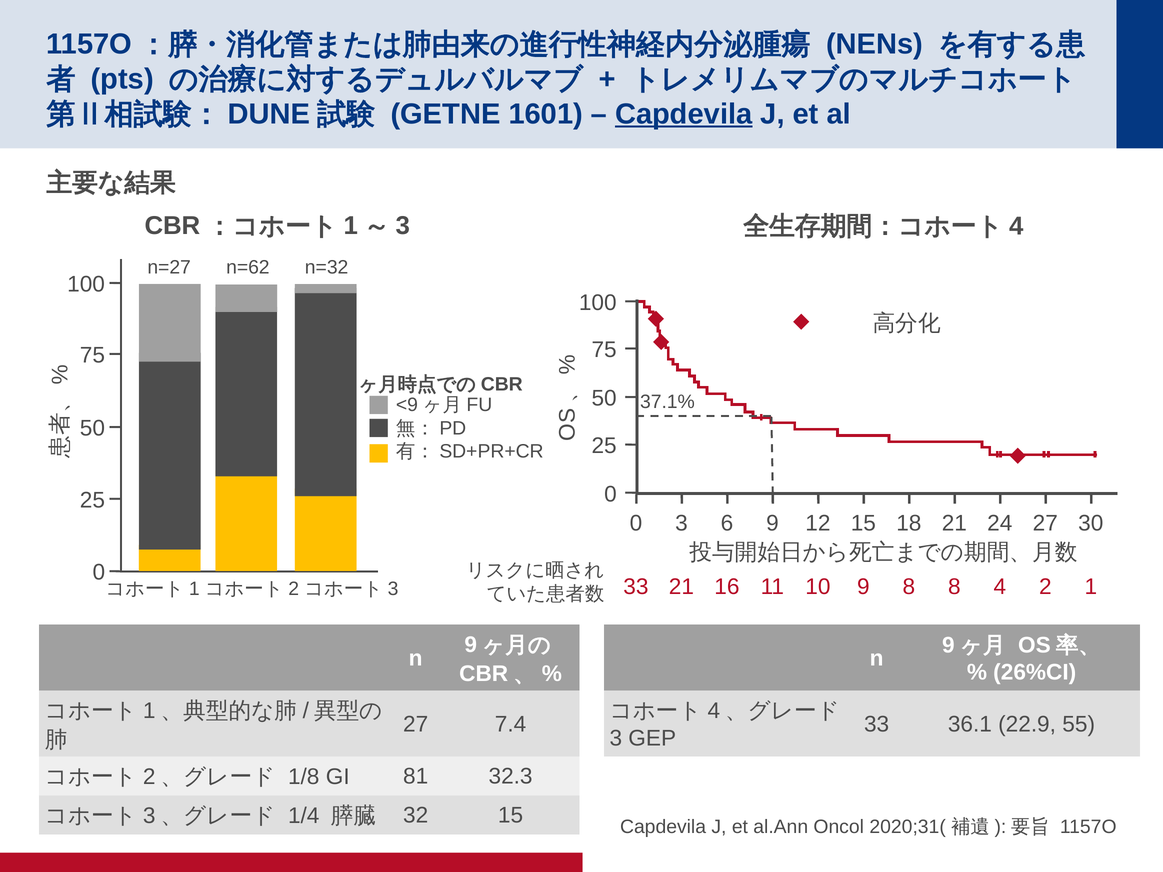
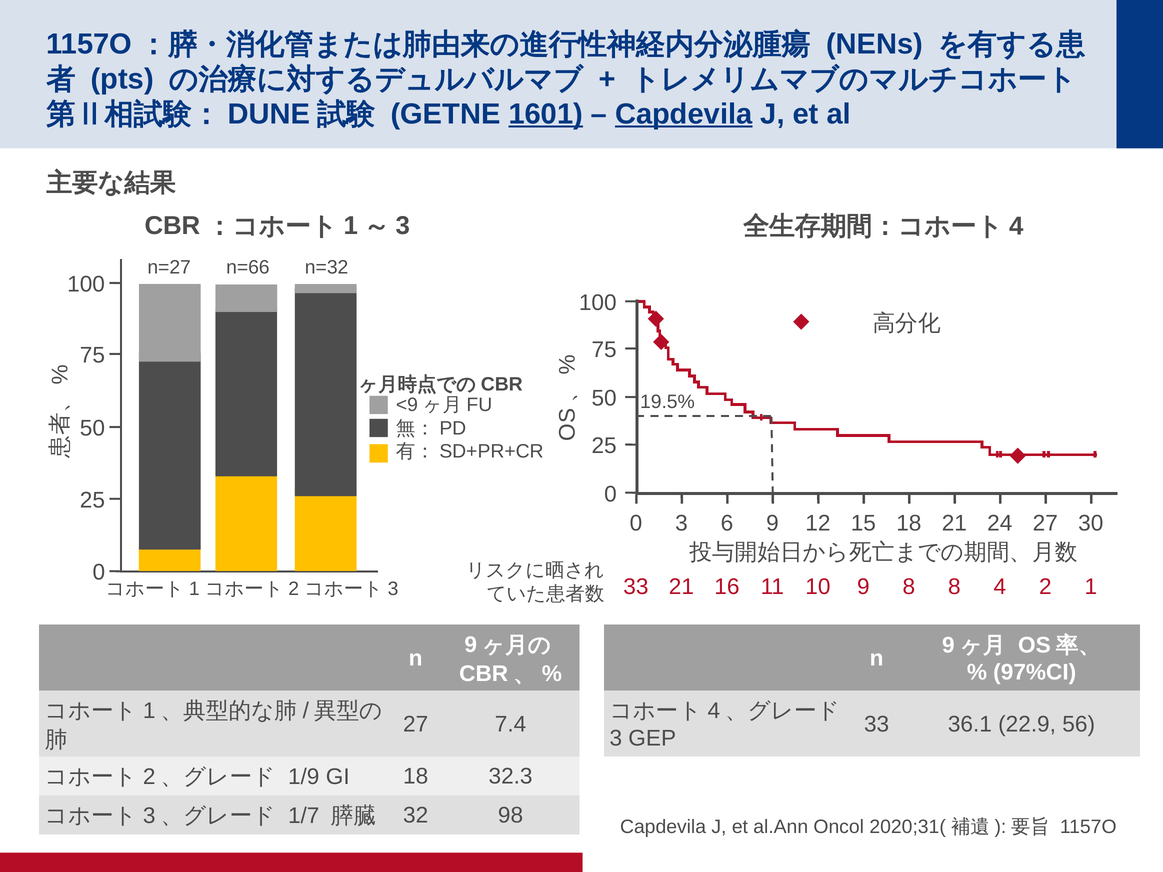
1601 underline: none -> present (546, 114)
n=62: n=62 -> n=66 (248, 267)
37.1%: 37.1% -> 19.5% (667, 402)
26%CI: 26%CI -> 97%CI (1035, 673)
55: 55 -> 56 (1079, 724)
1/8: 1/8 -> 1/9 (304, 777)
GI 81: 81 -> 18 (416, 777)
1/4: 1/4 -> 1/7 (304, 816)
32 15: 15 -> 98 (511, 815)
